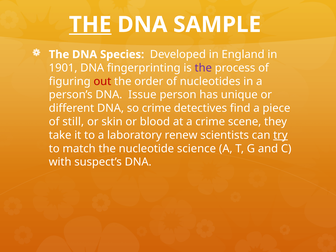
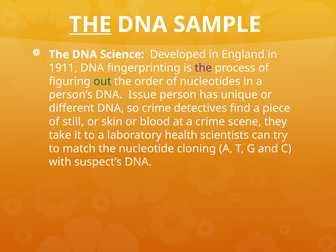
Species: Species -> Science (122, 54)
1901: 1901 -> 1911 (63, 68)
out colour: red -> green (102, 81)
renew: renew -> health (181, 135)
try underline: present -> none (280, 135)
science: science -> cloning (196, 149)
